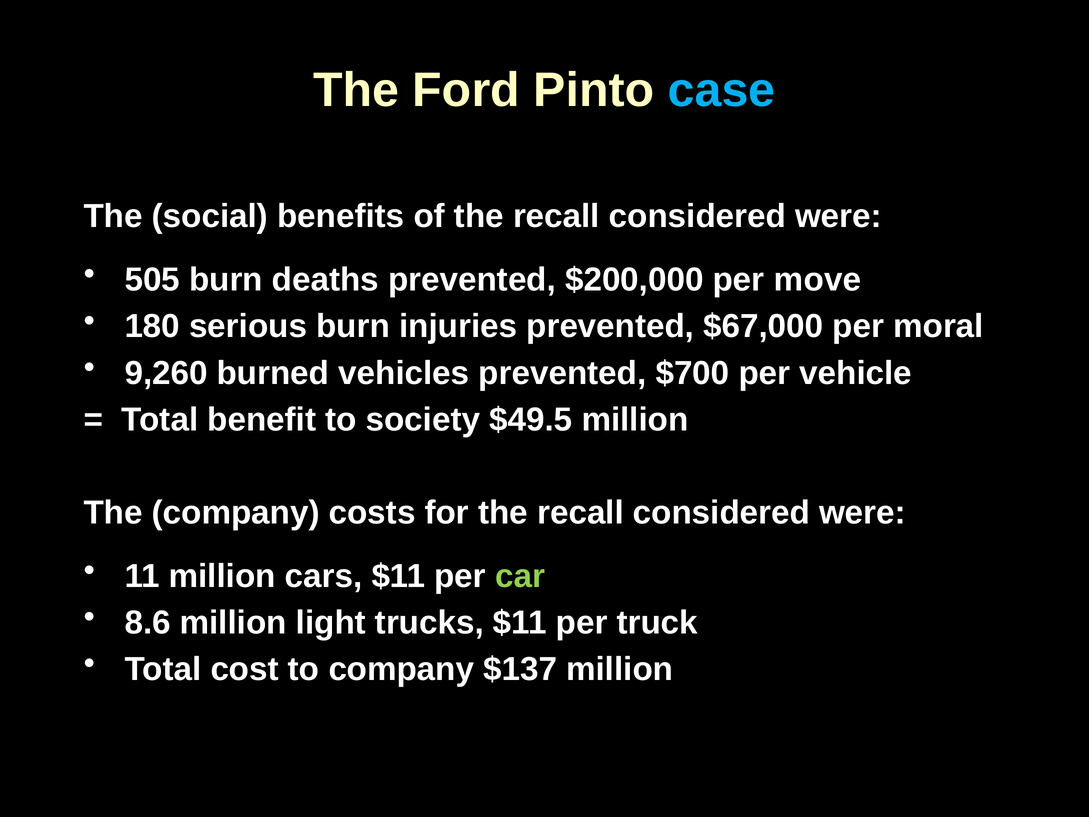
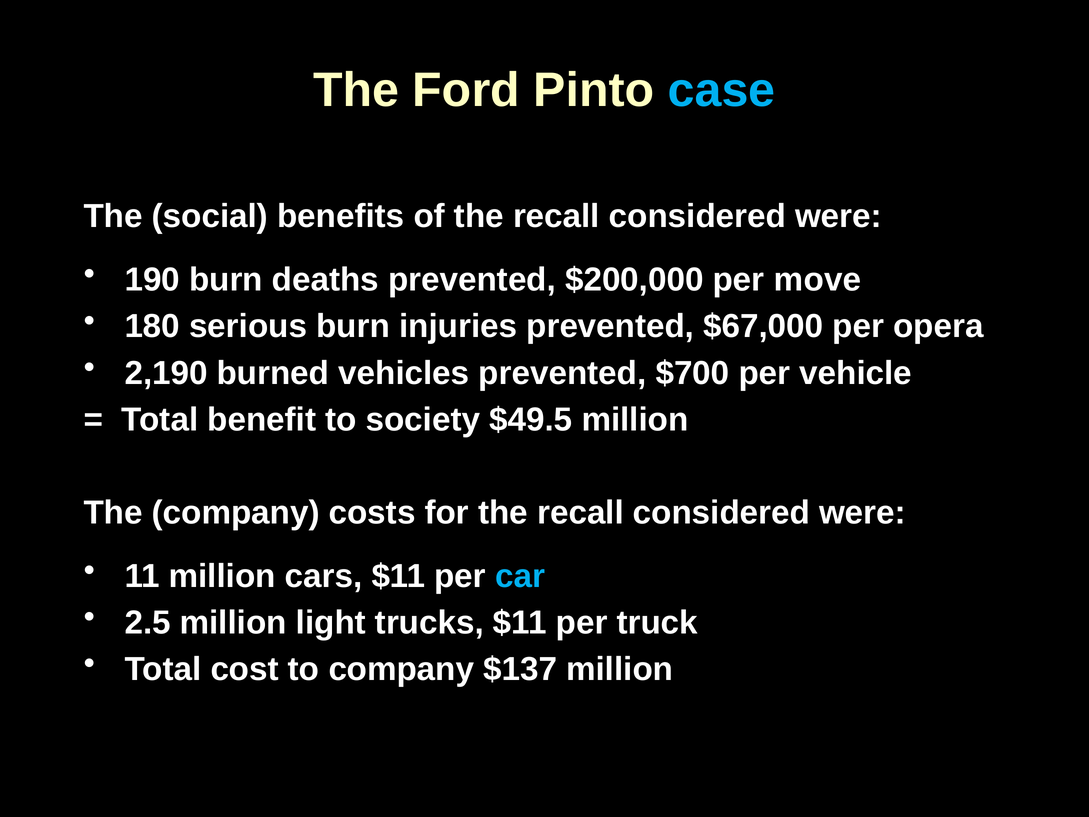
505: 505 -> 190 (152, 280)
moral: moral -> opera (938, 326)
9,260: 9,260 -> 2,190 (166, 373)
car colour: light green -> light blue (520, 576)
8.6: 8.6 -> 2.5 (148, 623)
